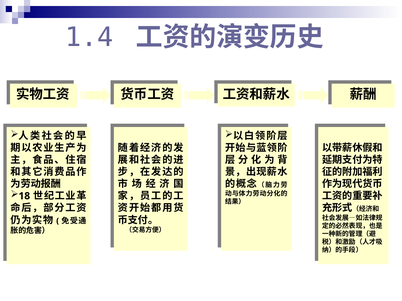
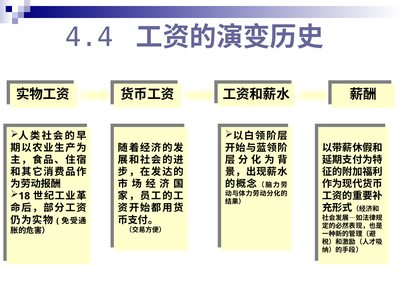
1.4: 1.4 -> 4.4 (89, 37)
